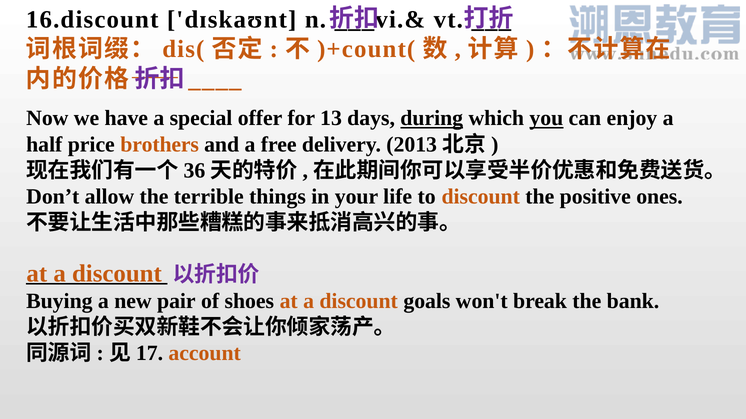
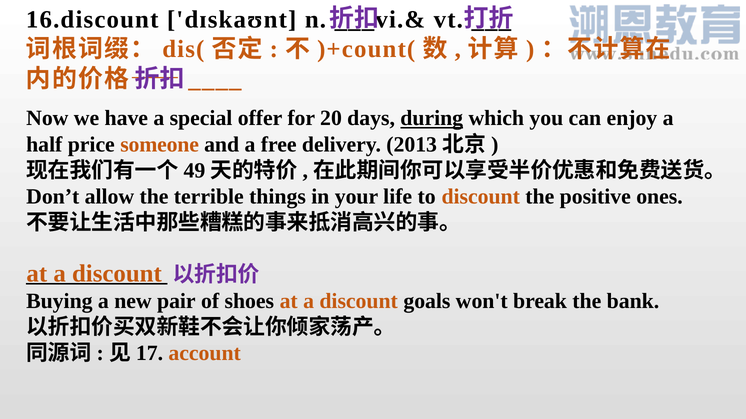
13: 13 -> 20 (331, 118)
you underline: present -> none (546, 118)
brothers: brothers -> someone (160, 145)
36: 36 -> 49 (194, 171)
